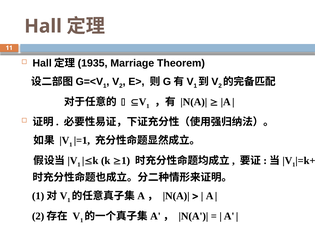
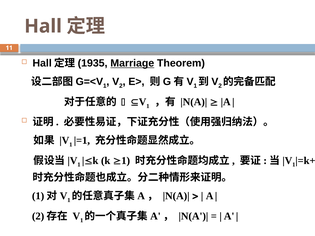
Marriage underline: none -> present (132, 63)
